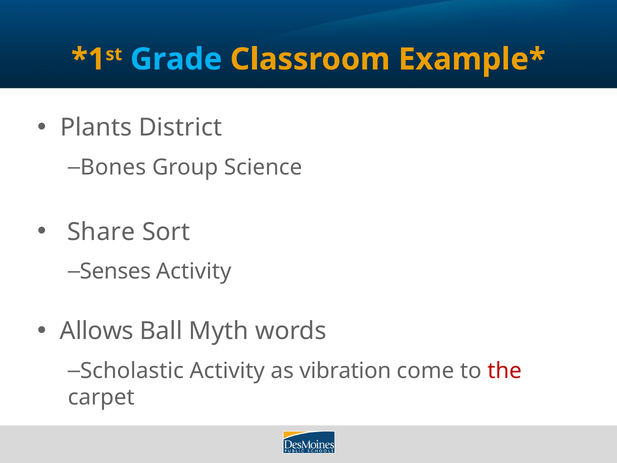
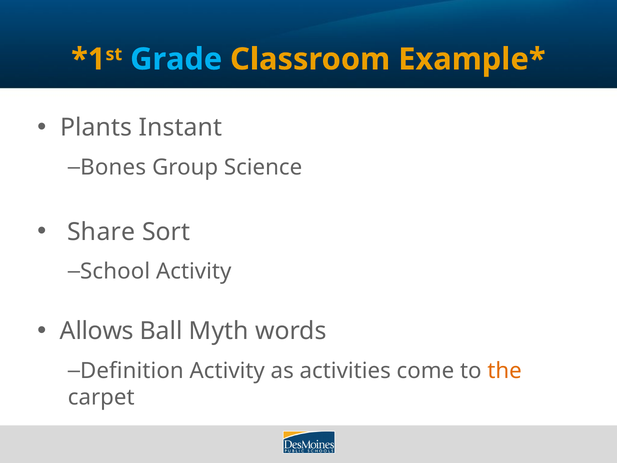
District: District -> Instant (180, 128)
Senses: Senses -> School (115, 271)
Scholastic: Scholastic -> Definition (132, 371)
vibration: vibration -> activities (345, 371)
the colour: red -> orange (505, 371)
